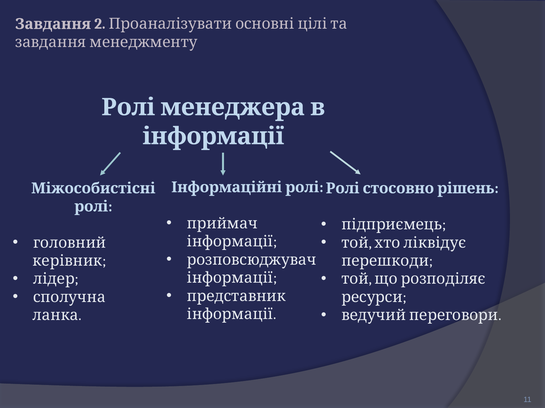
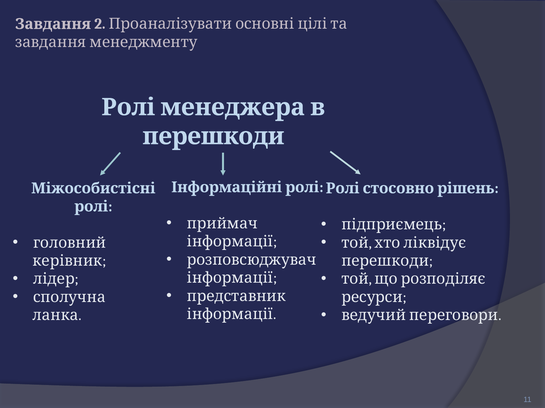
інформації: інформації -> перешкоди (213, 137)
